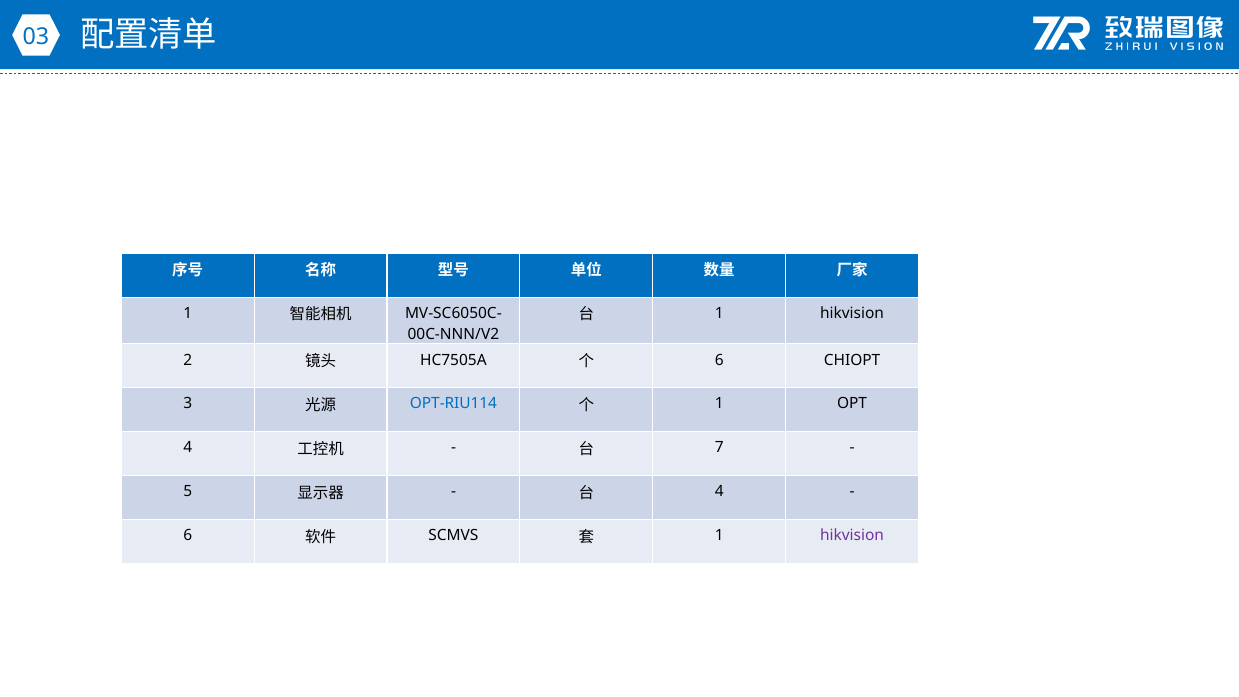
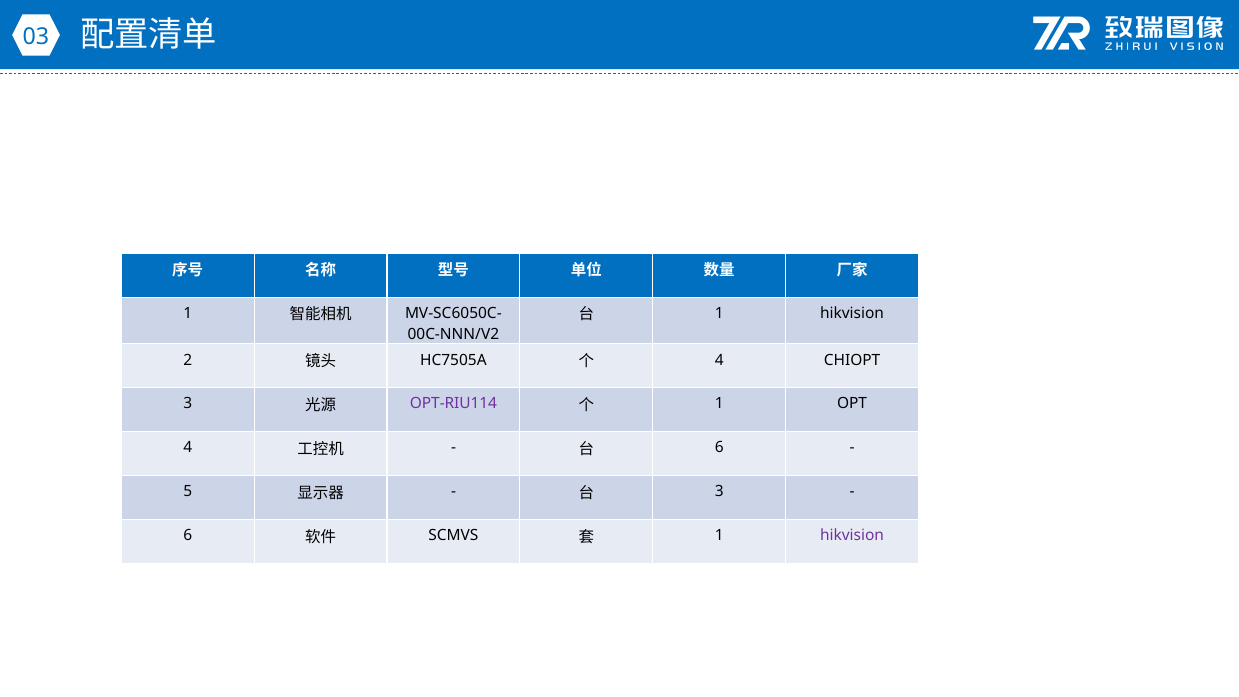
6: 6 -> 4 (719, 360)
OPT-RIU114 colour: blue -> purple (453, 404)
7: 7 -> 6 (719, 448)
4: 4 -> 3 (719, 492)
